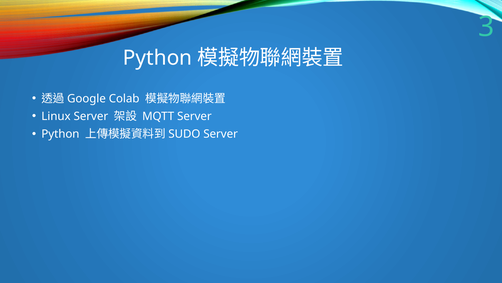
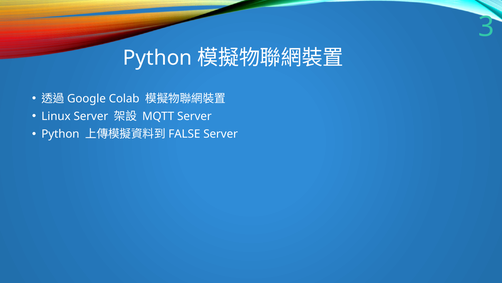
SUDO: SUDO -> FALSE (184, 134)
